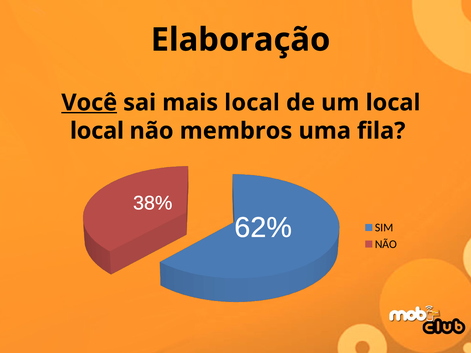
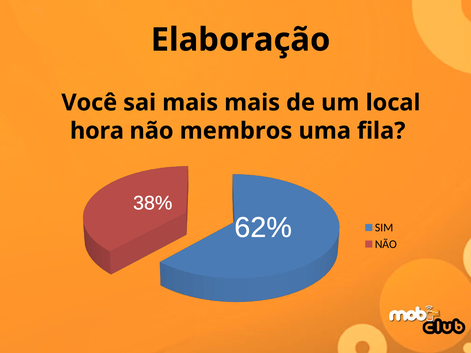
Você underline: present -> none (89, 103)
mais local: local -> mais (252, 103)
local: local -> hora (97, 131)
